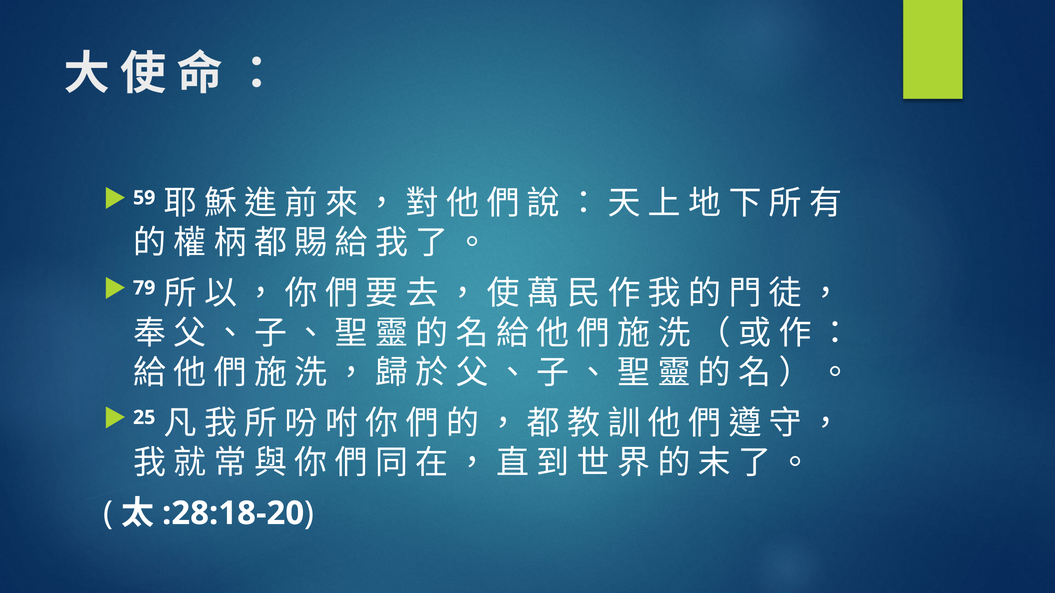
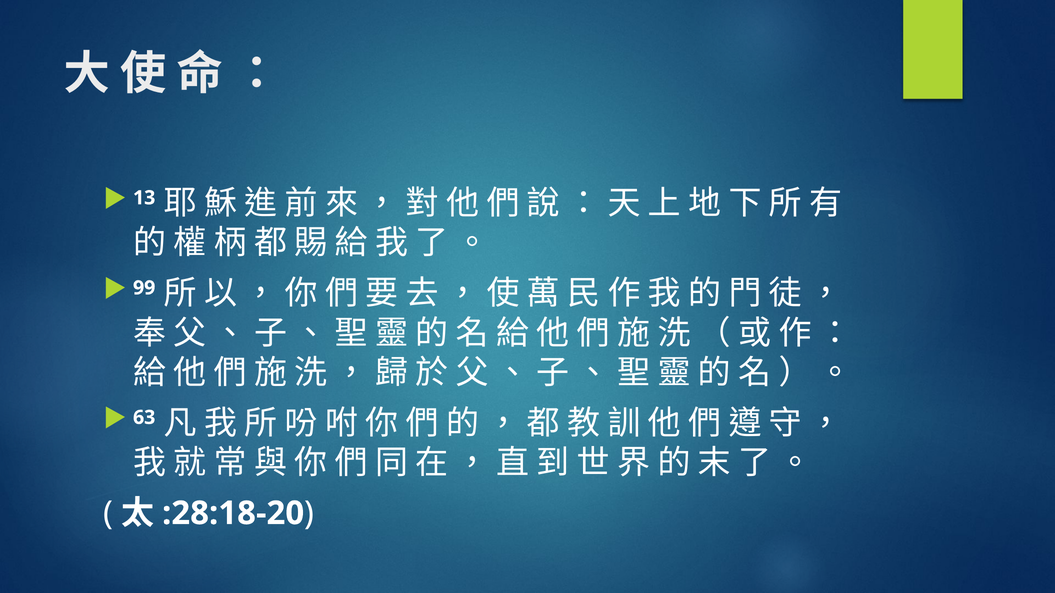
59: 59 -> 13 (144, 198)
79: 79 -> 99 (144, 288)
25: 25 -> 63 (144, 418)
